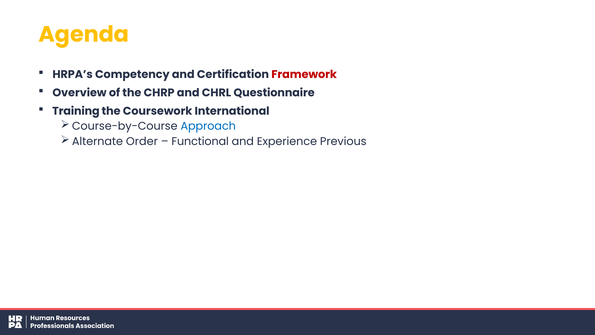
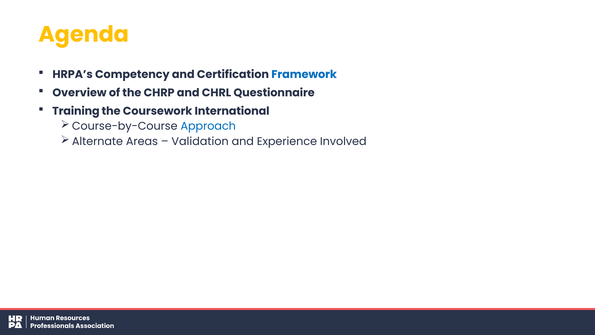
Framework colour: red -> blue (304, 75)
Order: Order -> Areas (142, 141)
Functional: Functional -> Validation (200, 141)
Previous: Previous -> Involved (343, 141)
